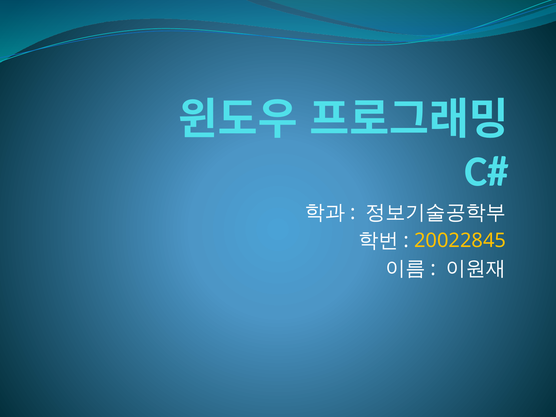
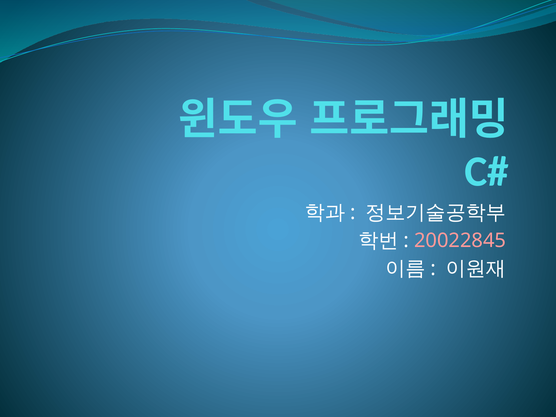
20022845 colour: yellow -> pink (460, 241)
